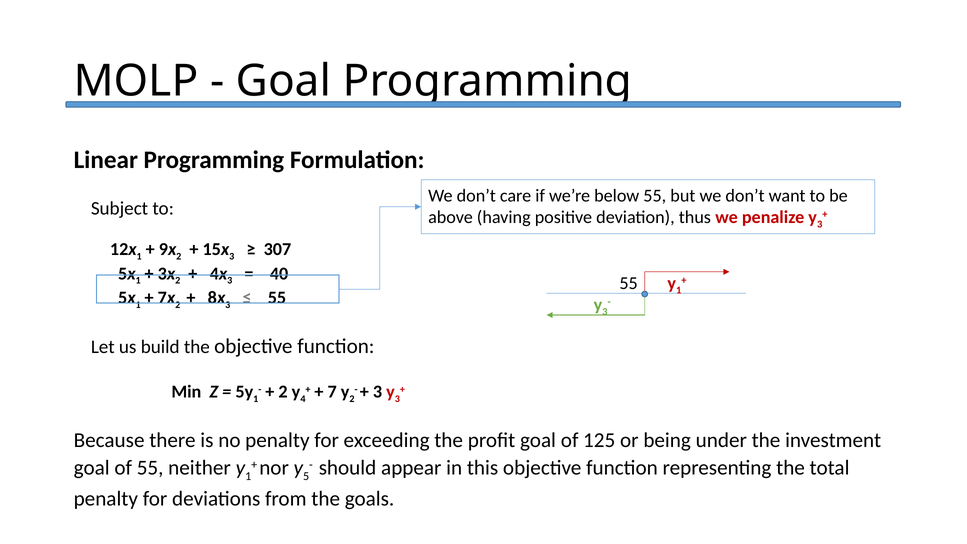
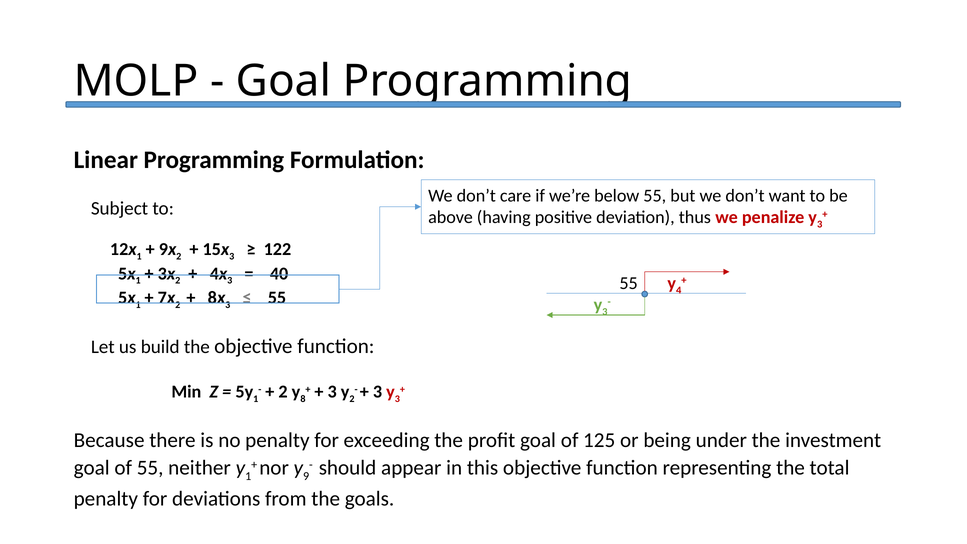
307: 307 -> 122 (277, 249)
1: 1 -> 4 (679, 290)
4: 4 -> 8 (303, 399)
7: 7 -> 3 (332, 392)
5: 5 -> 9 (306, 476)
